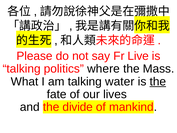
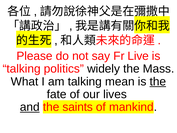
where: where -> widely (104, 69)
water: water -> mean (120, 81)
and underline: none -> present (30, 107)
divide: divide -> saints (78, 107)
